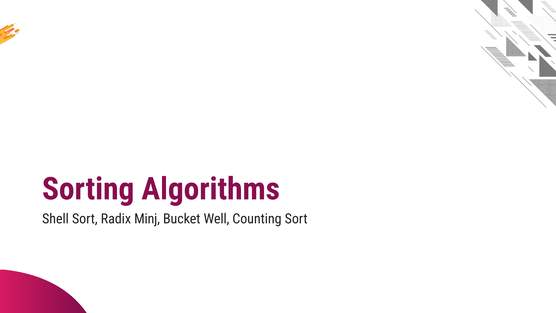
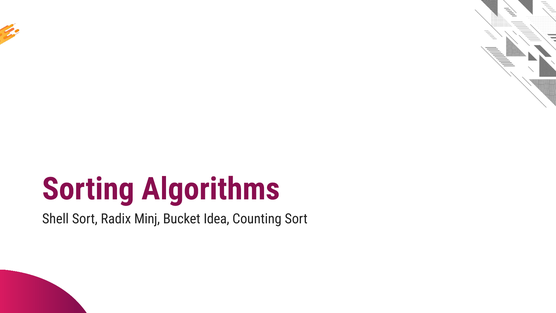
Well: Well -> Idea (216, 219)
